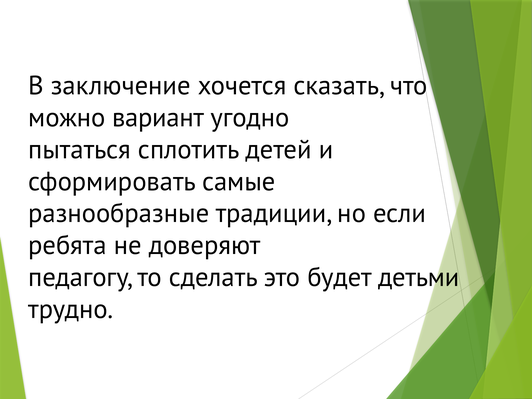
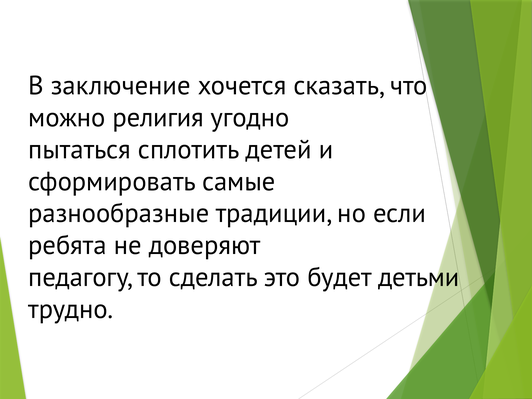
вариант: вариант -> религия (158, 118)
